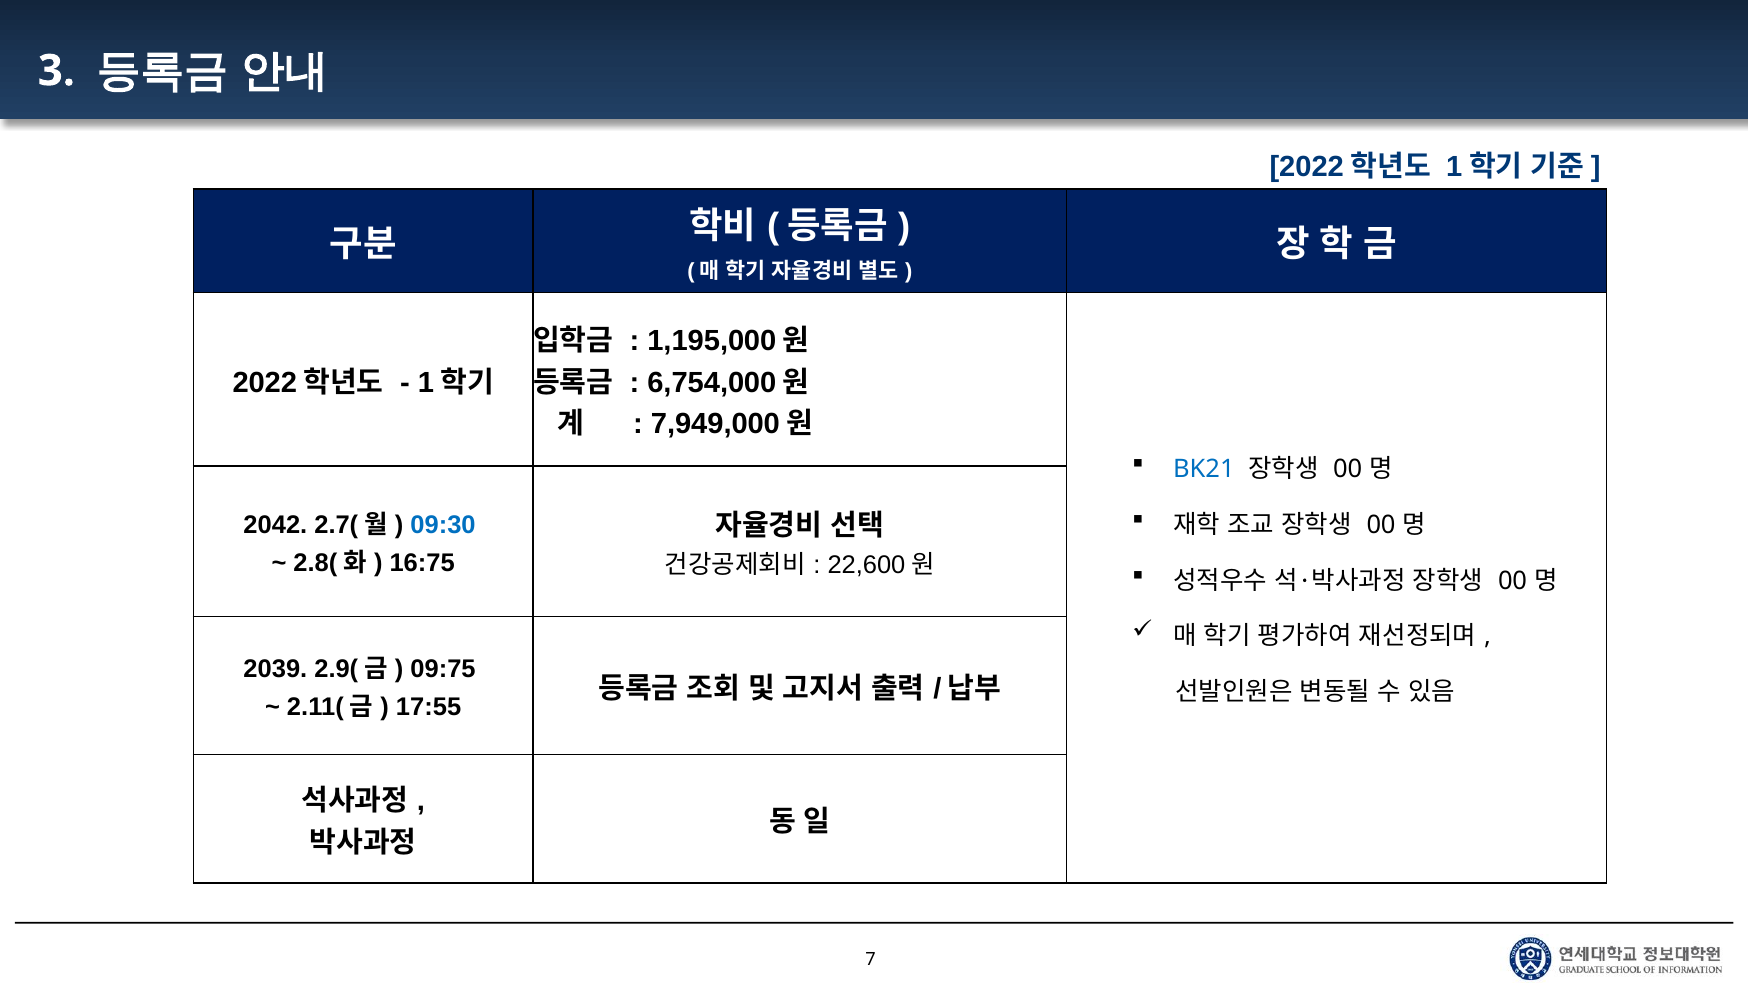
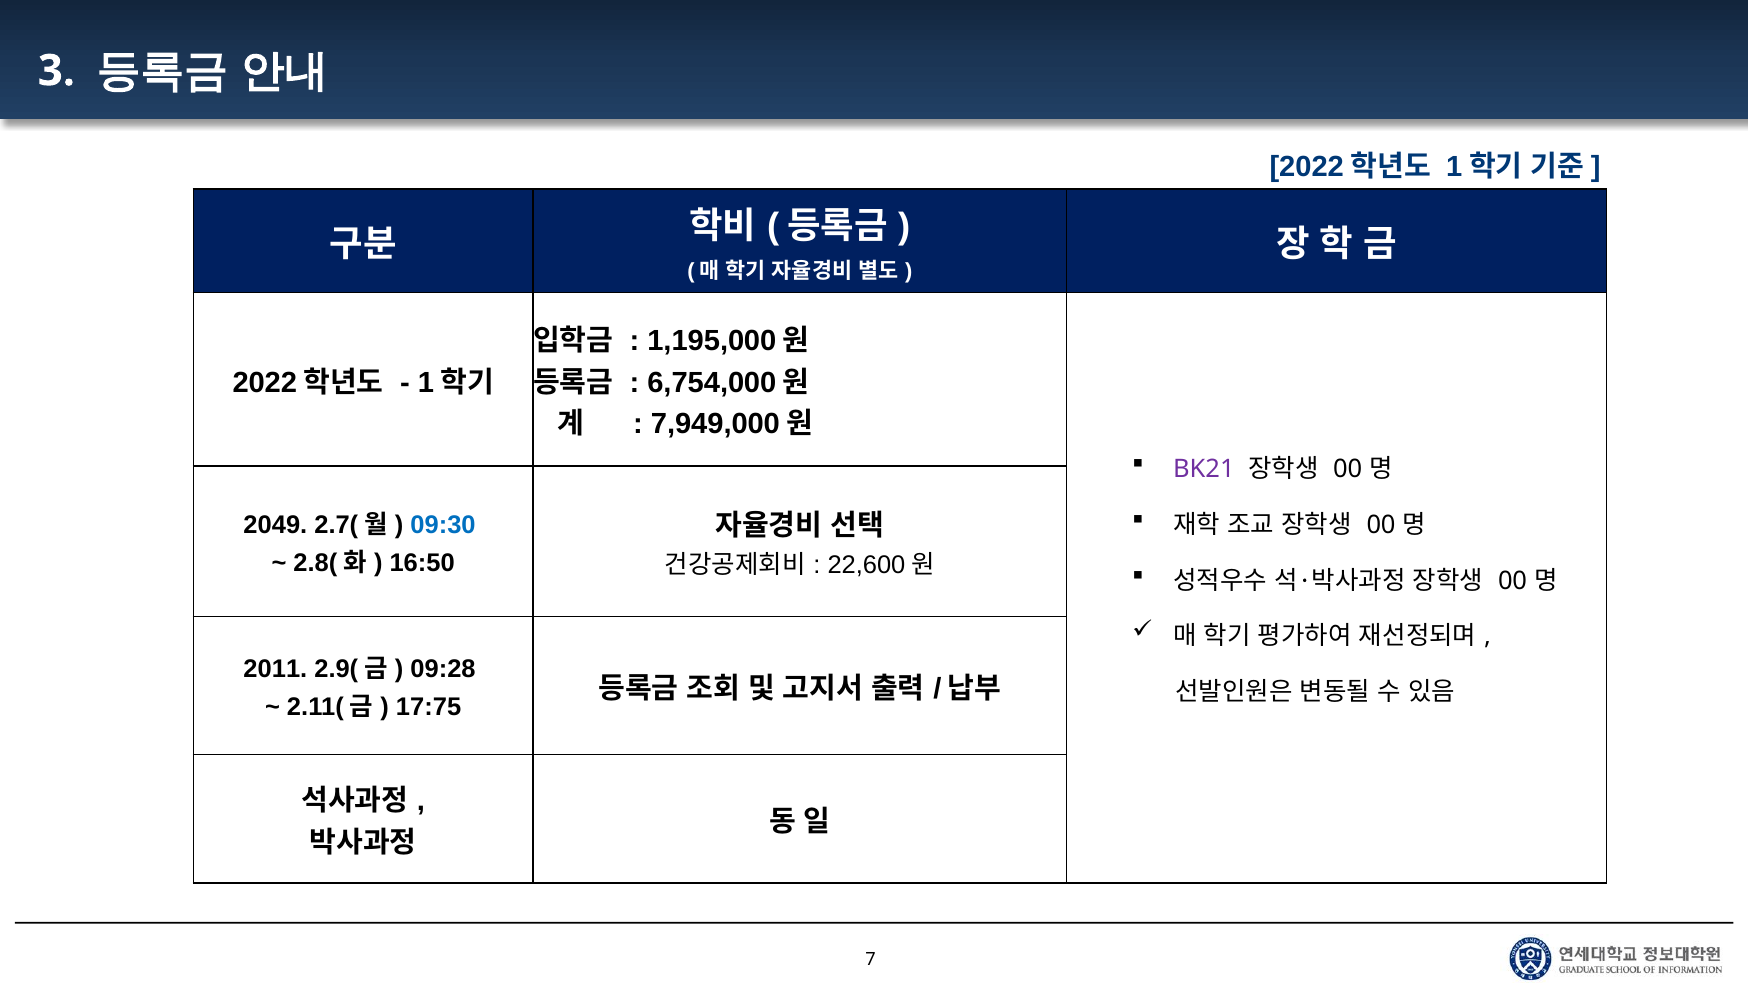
BK21 colour: blue -> purple (1204, 469)
2042: 2042 -> 2049 (275, 526)
16:75: 16:75 -> 16:50 (422, 563)
2039: 2039 -> 2011 (275, 670)
09:75: 09:75 -> 09:28 (443, 670)
17:55: 17:55 -> 17:75 (429, 707)
